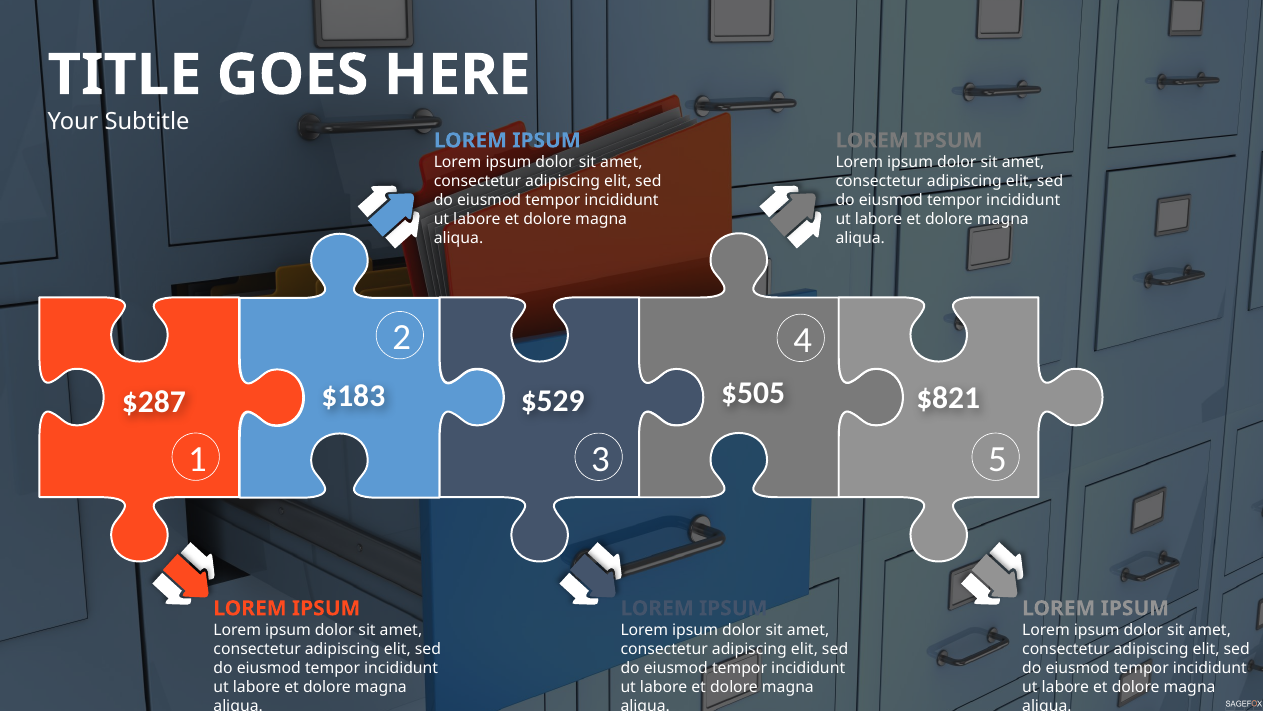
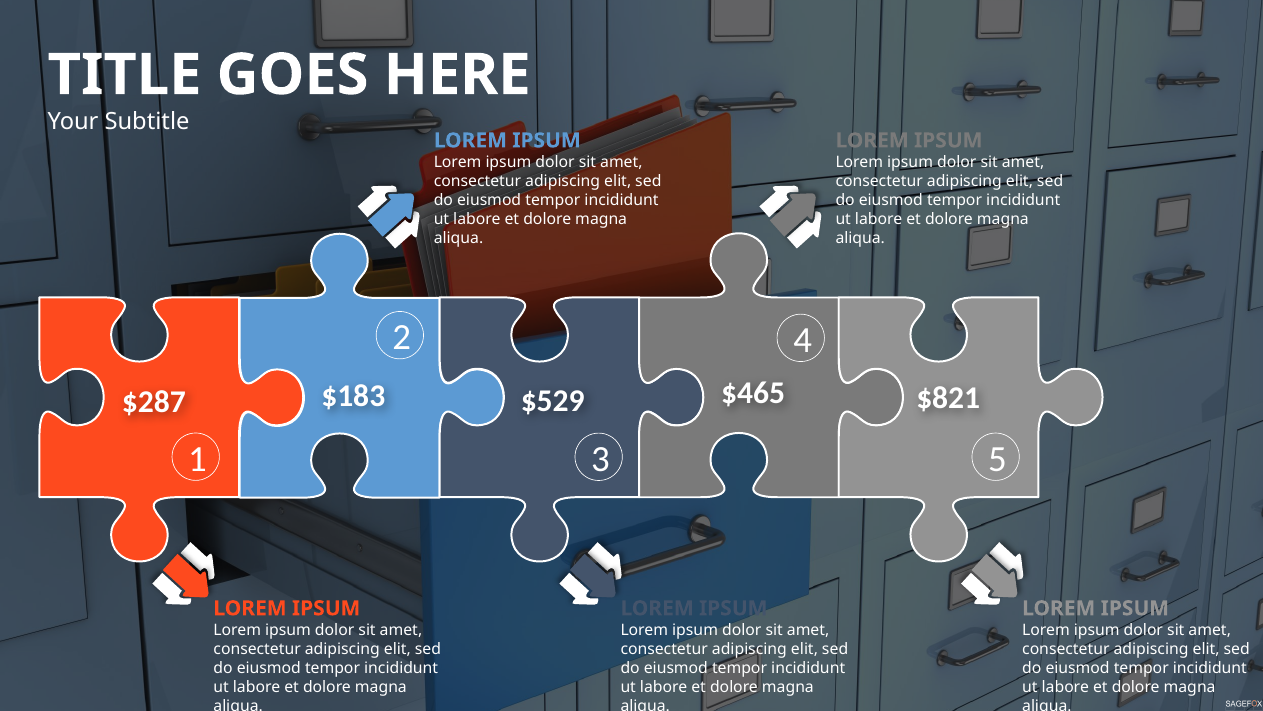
$505: $505 -> $465 (753, 393)
